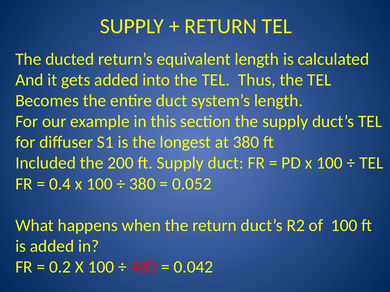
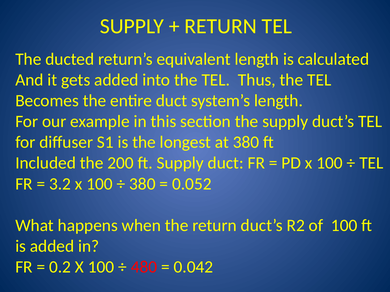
0.4: 0.4 -> 3.2 (60, 184)
